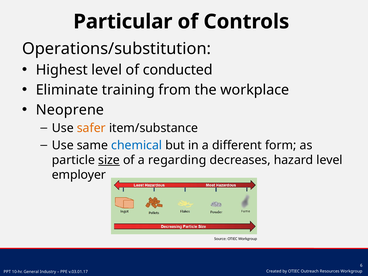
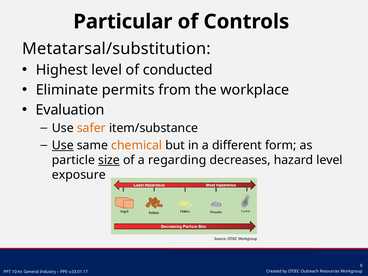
Operations/substitution: Operations/substitution -> Metatarsal/substitution (116, 49)
training: training -> permits (128, 90)
Neoprene: Neoprene -> Evaluation (70, 110)
Use underline: none -> present (63, 145)
chemical colour: blue -> orange (137, 145)
employer: employer -> exposure (79, 175)
